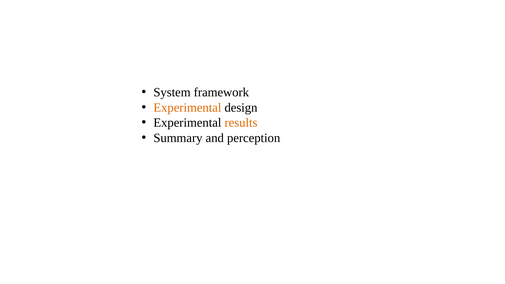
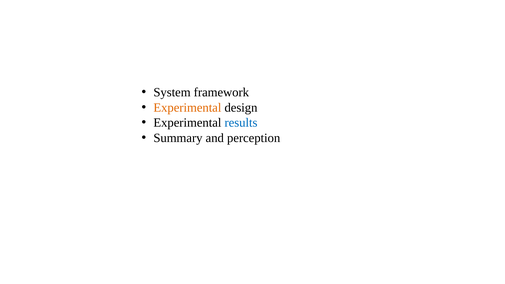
results colour: orange -> blue (241, 123)
